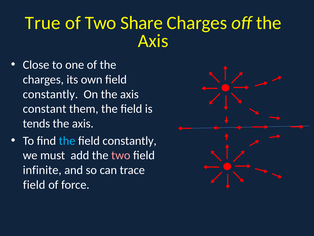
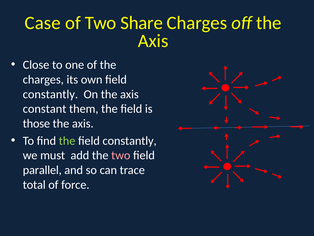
True: True -> Case (43, 23)
tends: tends -> those (36, 123)
the colour: light blue -> light green (67, 140)
infinite: infinite -> parallel (42, 170)
field: field -> total (34, 184)
